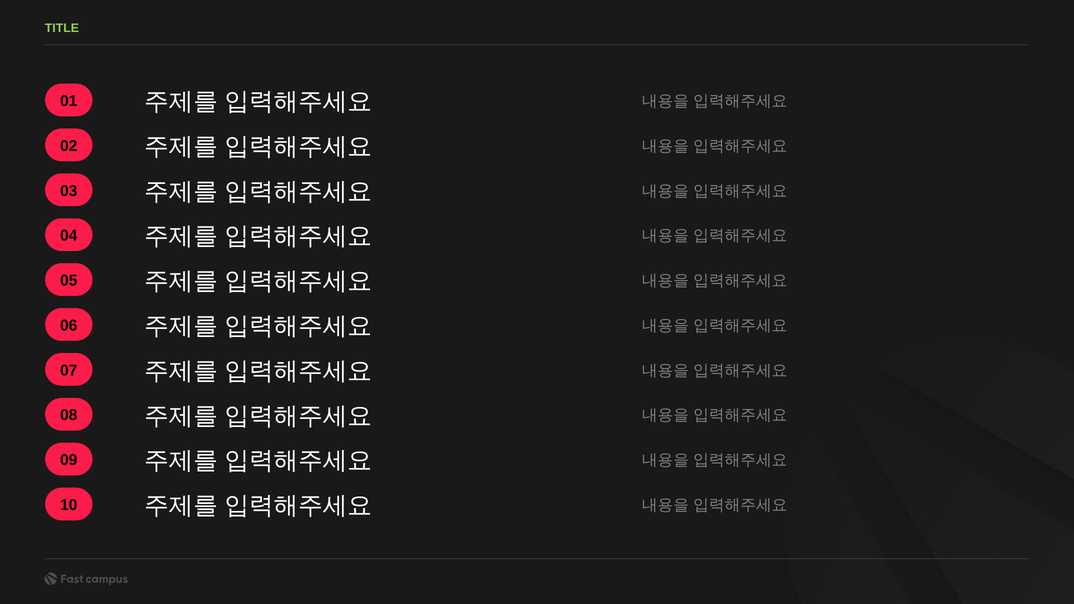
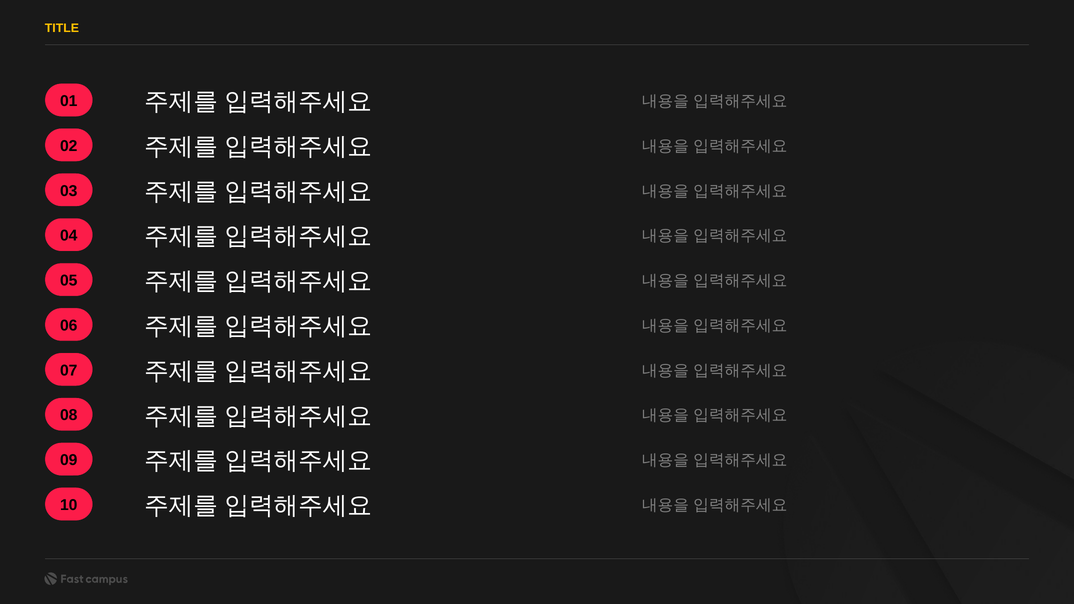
TITLE colour: light green -> yellow (62, 28)
